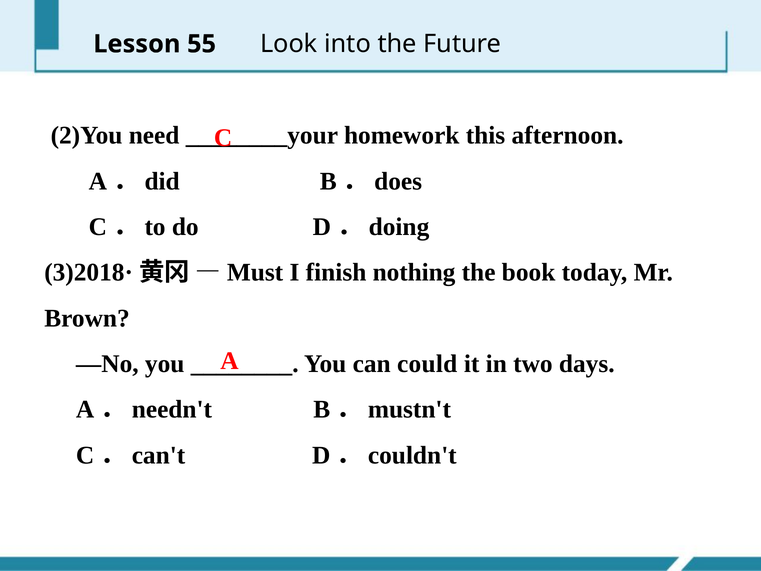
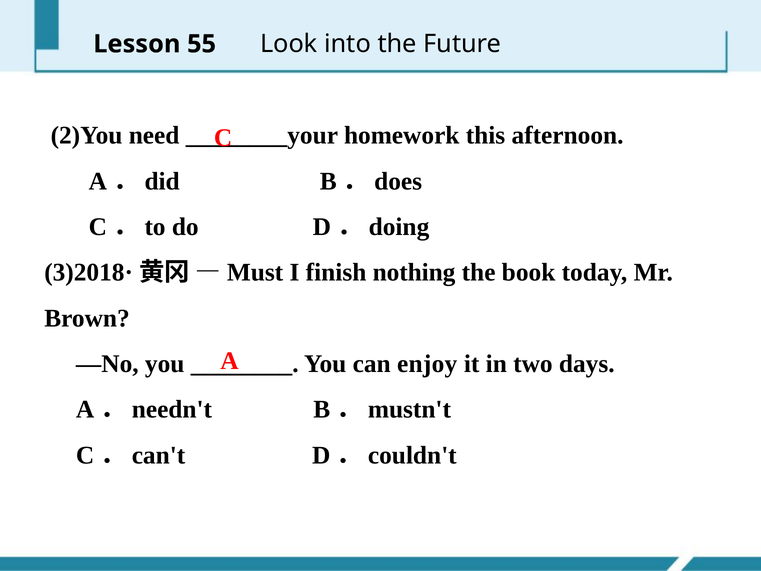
could: could -> enjoy (427, 364)
